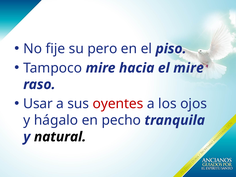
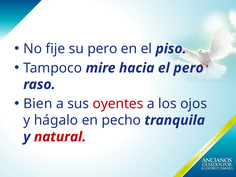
el mire: mire -> pero (189, 68)
Usar: Usar -> Bien (38, 104)
natural colour: black -> red (60, 137)
